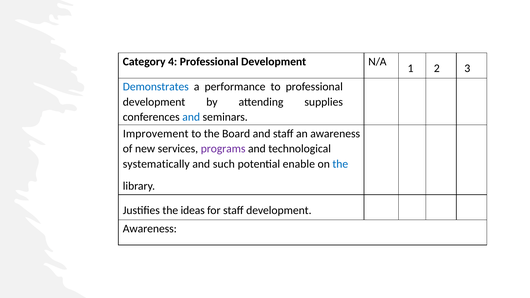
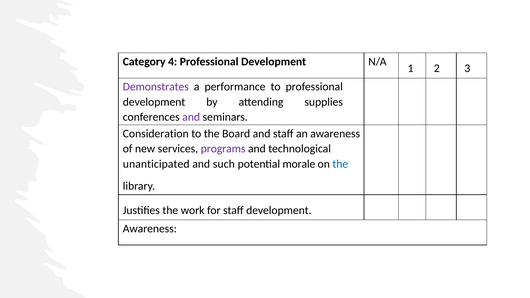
Demonstrates colour: blue -> purple (156, 87)
and colour: blue -> purple (191, 117)
Improvement: Improvement -> Consideration (156, 134)
systematically: systematically -> unanticipated (156, 164)
enable: enable -> morale (299, 164)
ideas: ideas -> work (193, 210)
